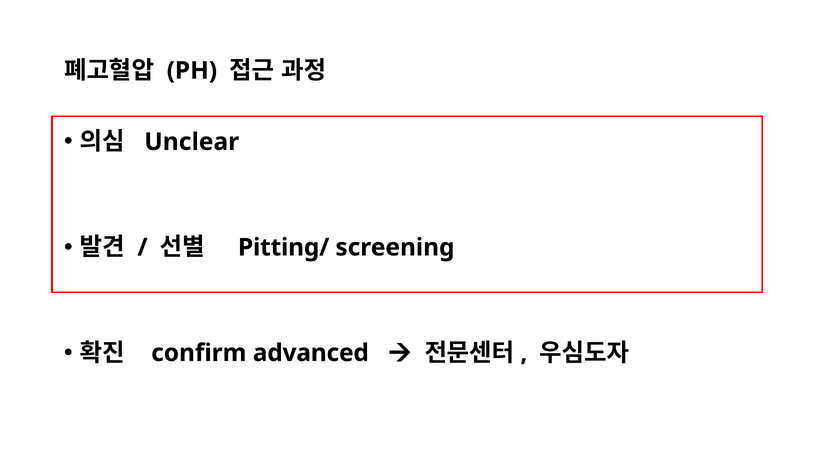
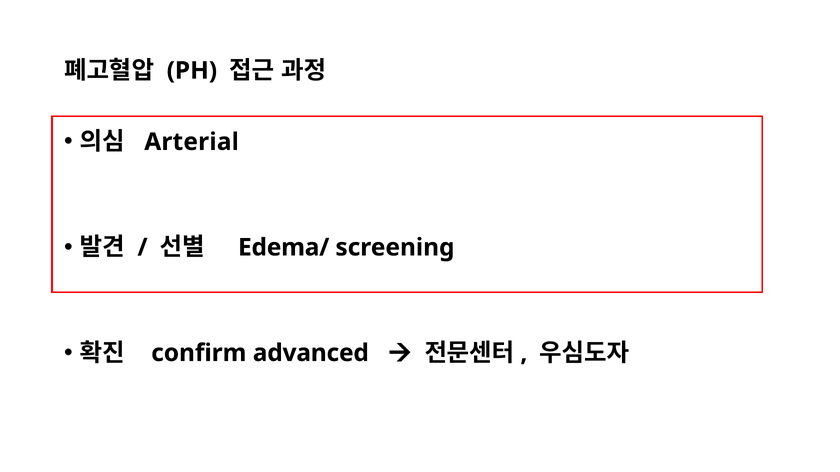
Unclear: Unclear -> Arterial (192, 142)
Pitting/: Pitting/ -> Edema/ (284, 248)
